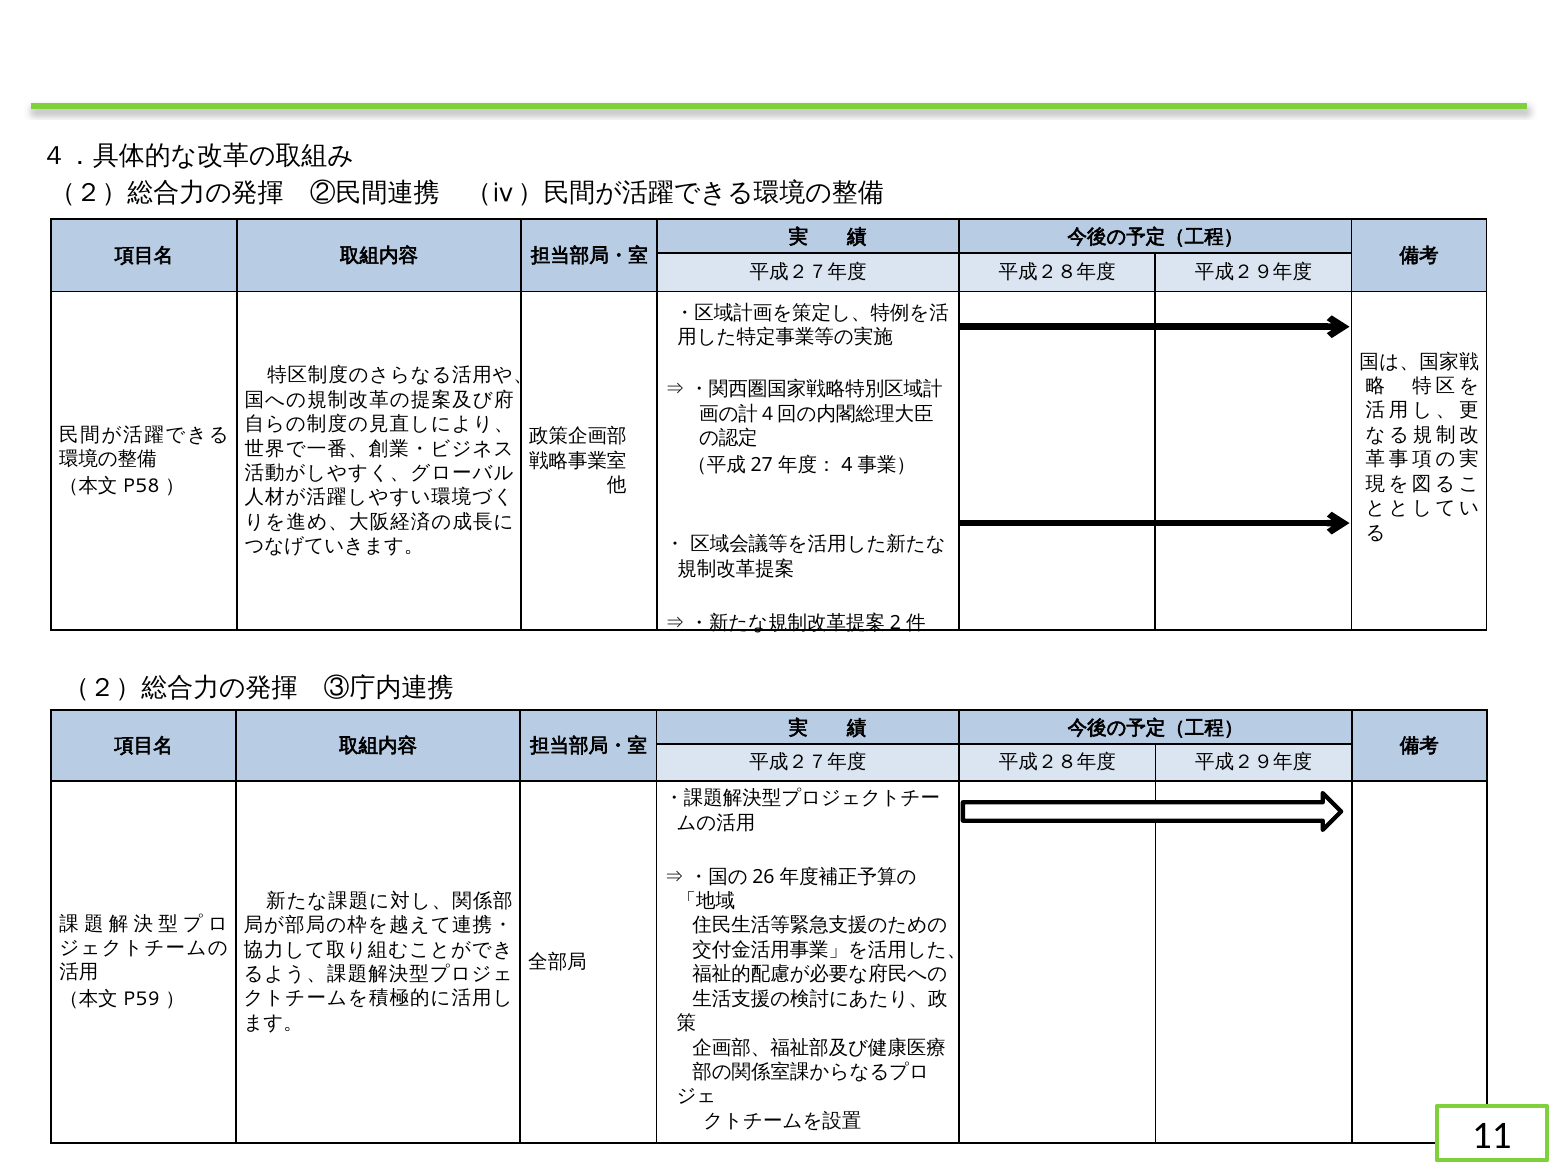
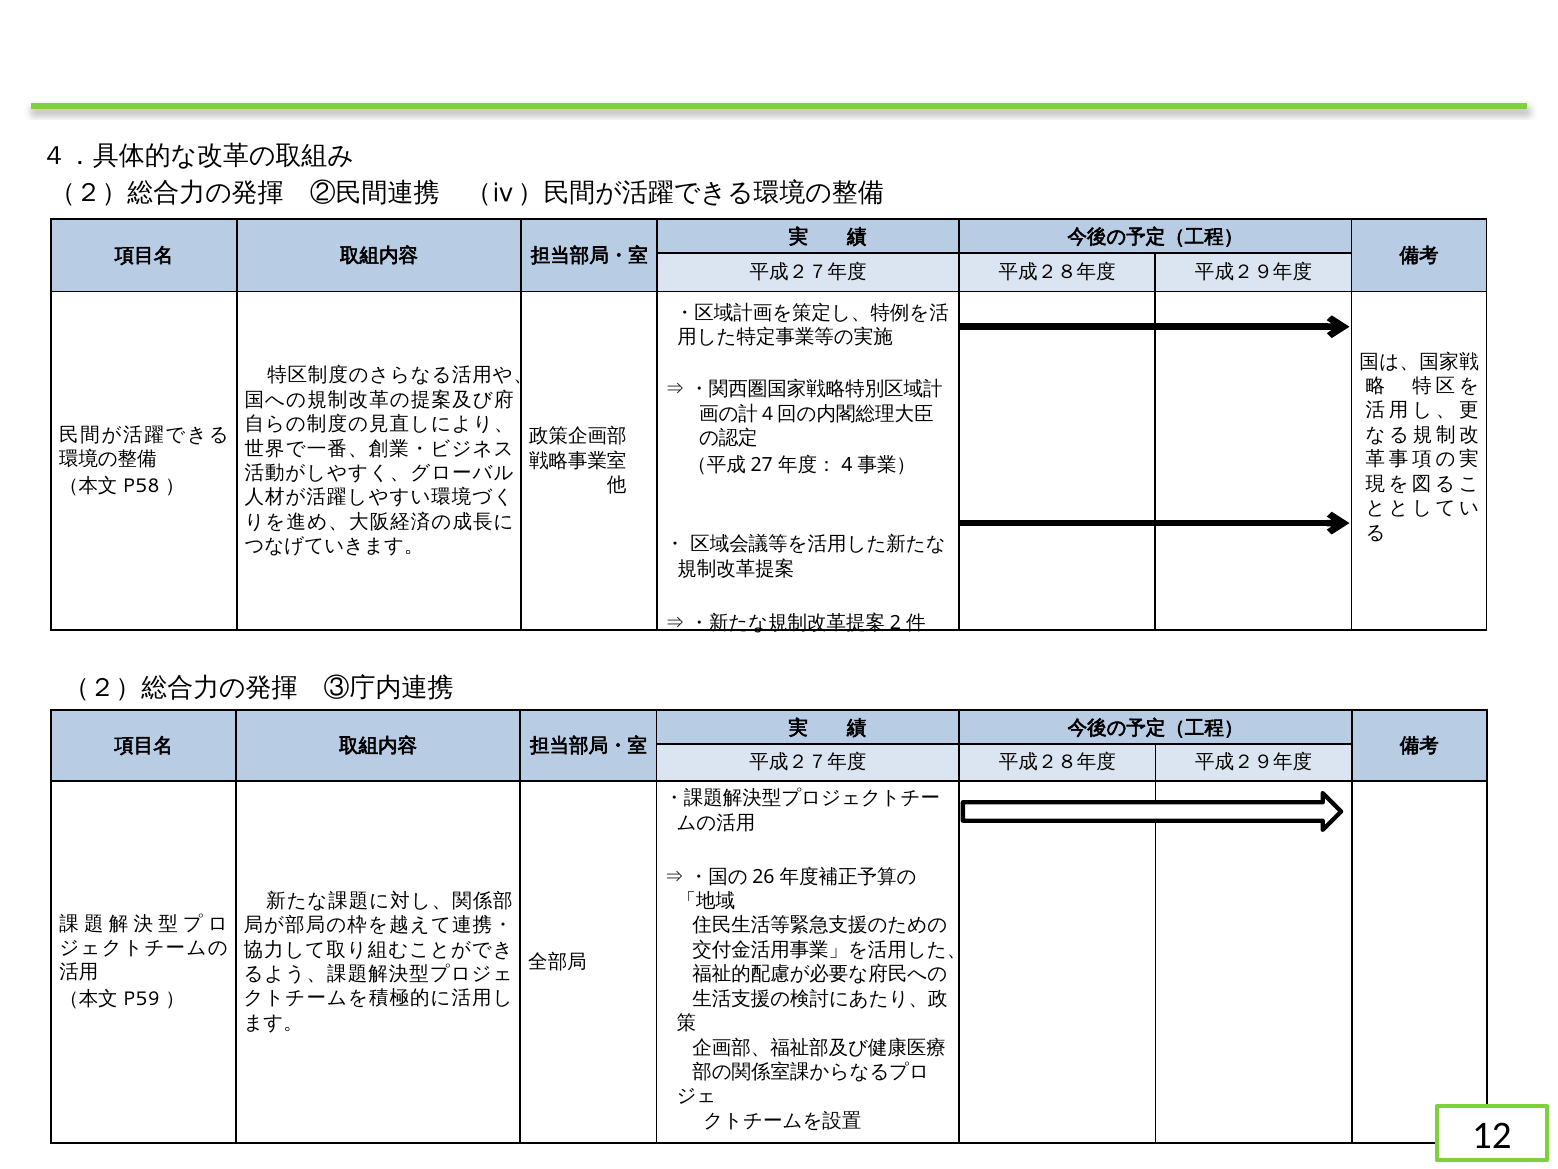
11: 11 -> 12 (1492, 1135)
